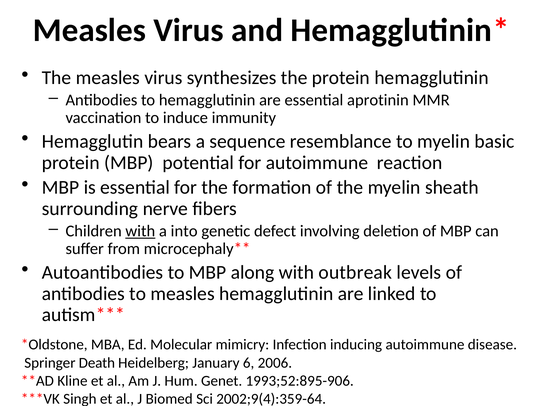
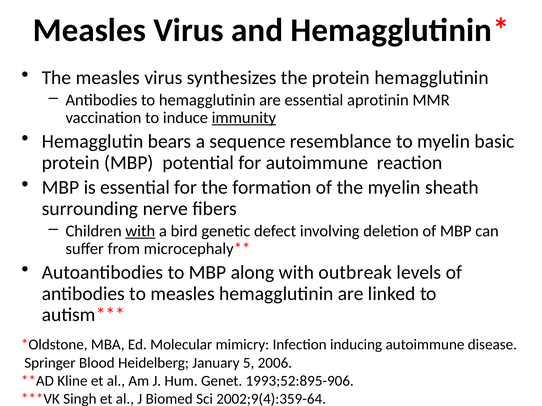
immunity underline: none -> present (244, 118)
into: into -> bird (184, 231)
Death: Death -> Blood (97, 363)
6: 6 -> 5 (249, 363)
